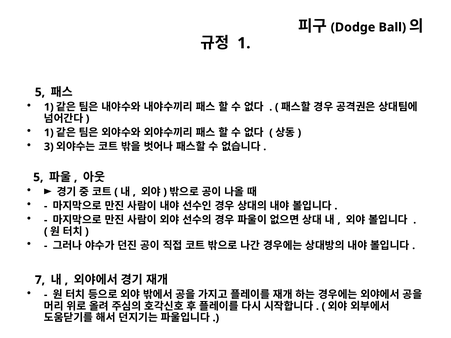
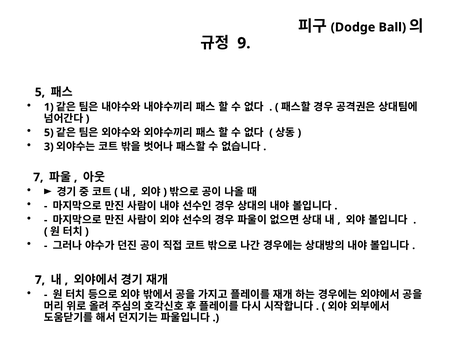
1: 1 -> 9 (244, 43)
1: 1 -> 5 (49, 133)
5: 5 -> 7 (38, 177)
